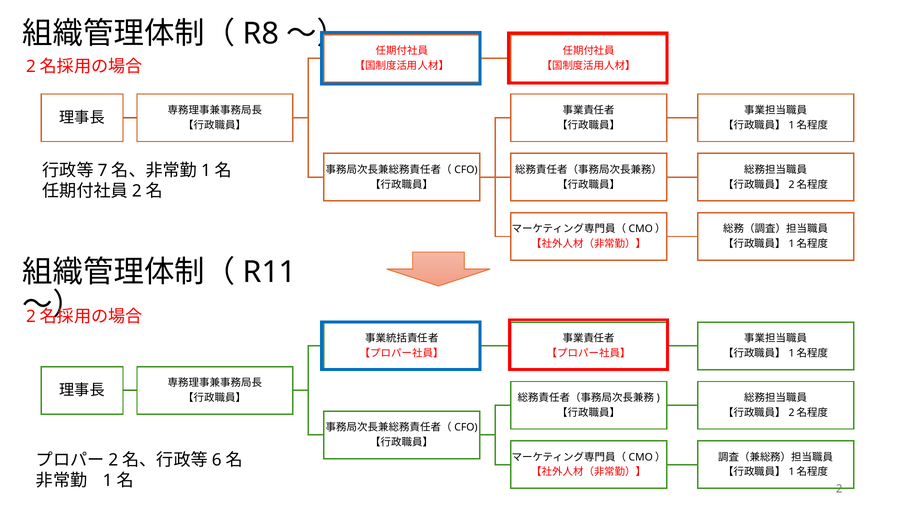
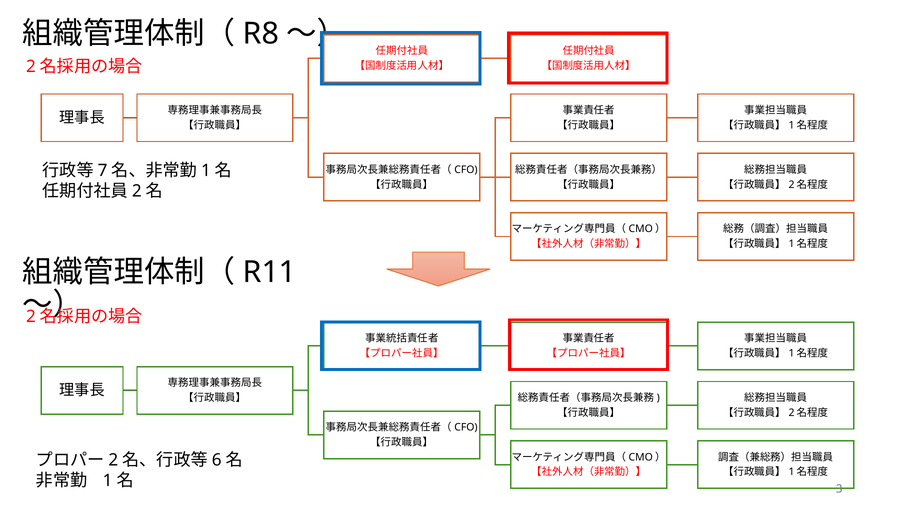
2: 2 -> 3 (839, 489)
